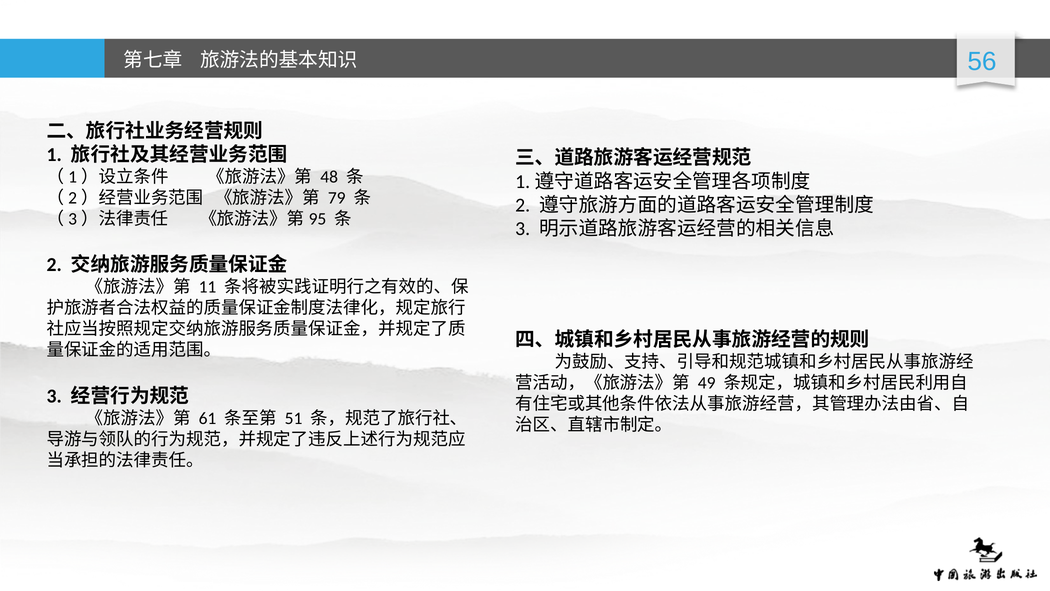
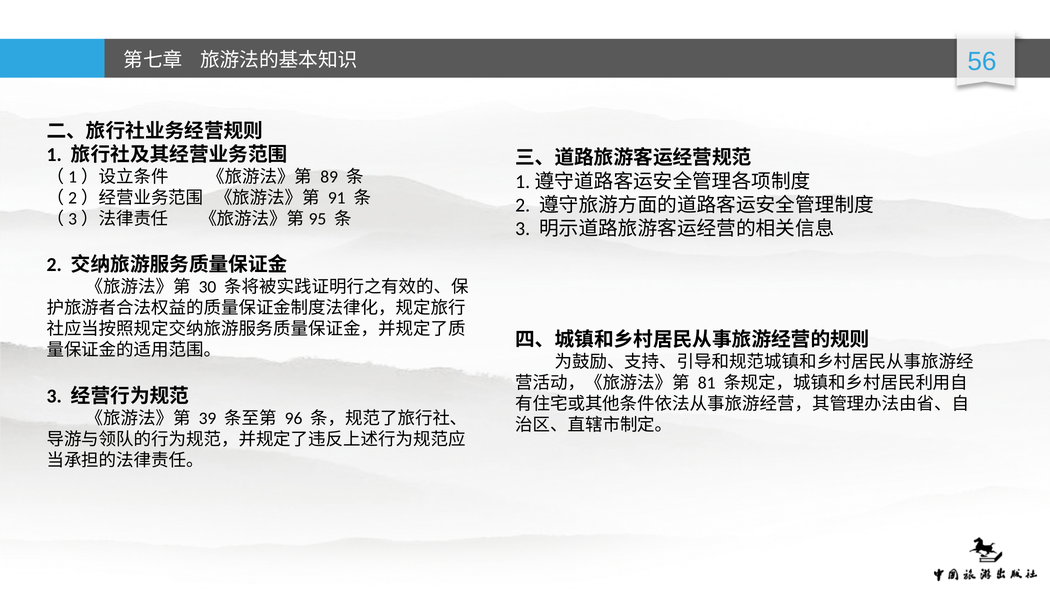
48: 48 -> 89 (329, 177)
79: 79 -> 91 (337, 198)
11: 11 -> 30 (208, 287)
49: 49 -> 81 (707, 383)
61: 61 -> 39 (208, 418)
51: 51 -> 96 (294, 418)
